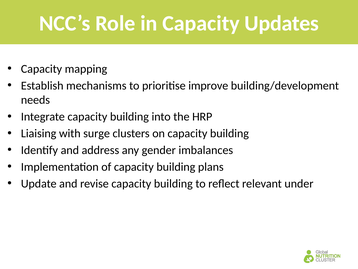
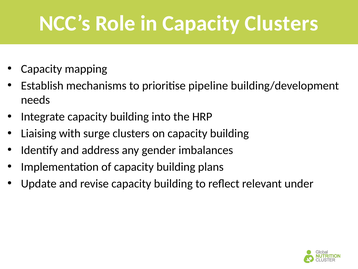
Capacity Updates: Updates -> Clusters (281, 23)
improve: improve -> pipeline (208, 86)
